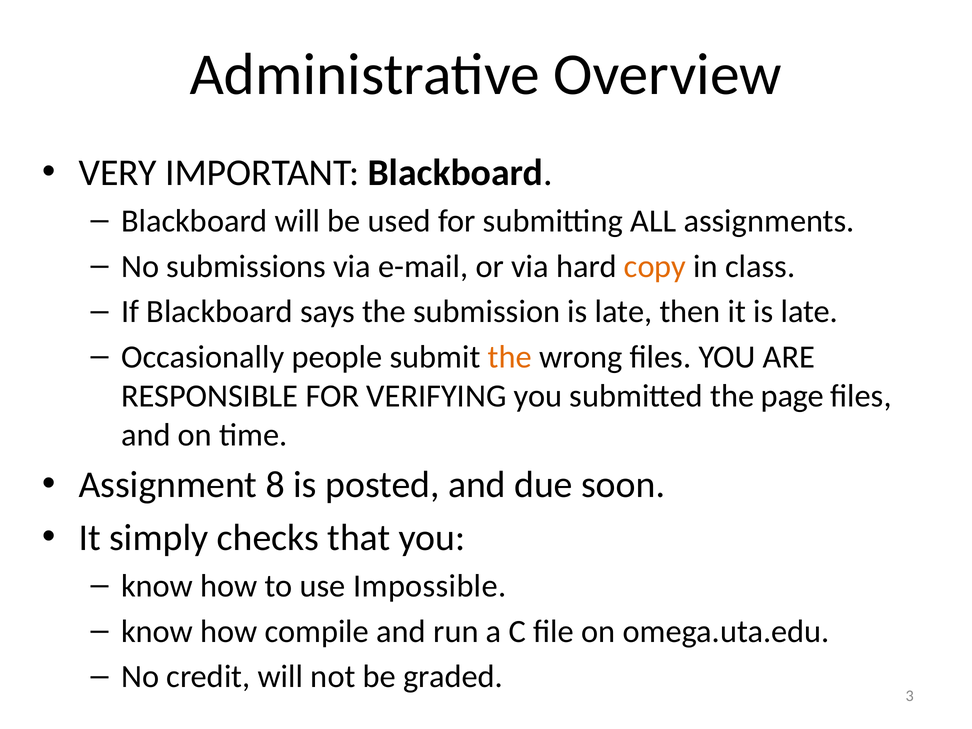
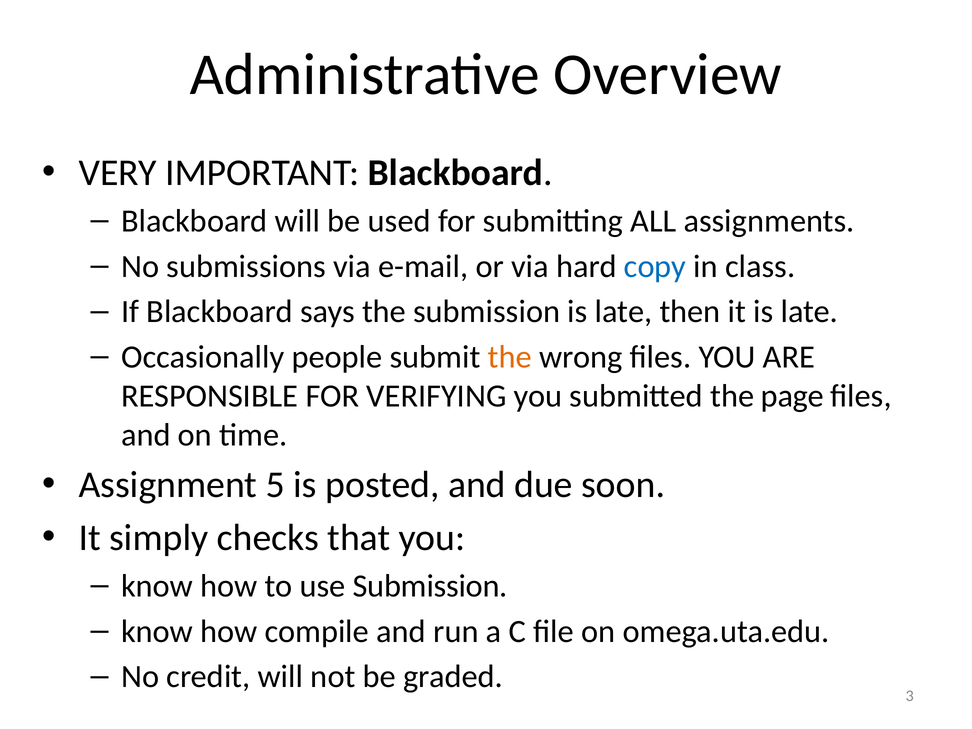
copy colour: orange -> blue (655, 266)
8: 8 -> 5 (275, 485)
use Impossible: Impossible -> Submission (430, 586)
